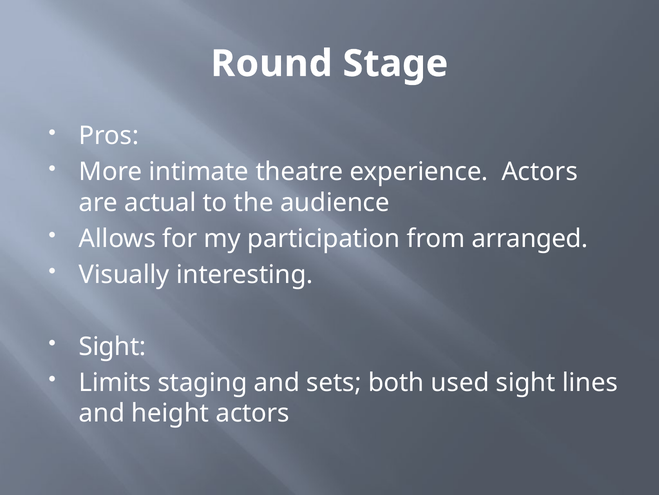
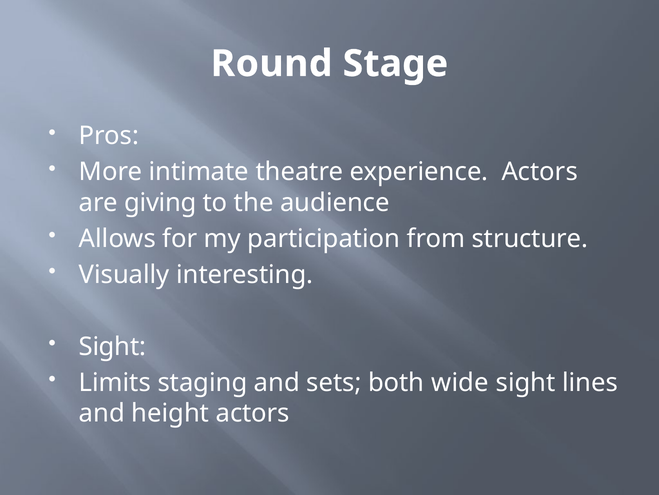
actual: actual -> giving (160, 202)
arranged: arranged -> structure (530, 238)
used: used -> wide (460, 382)
